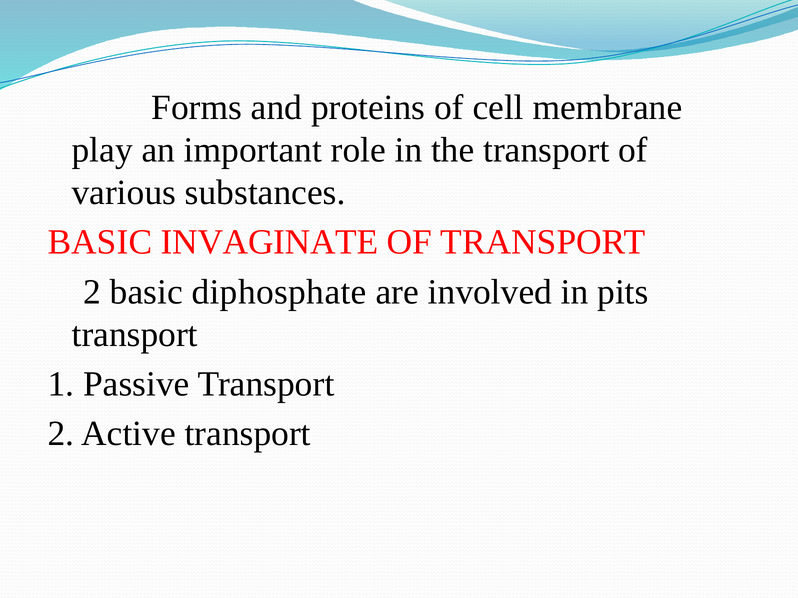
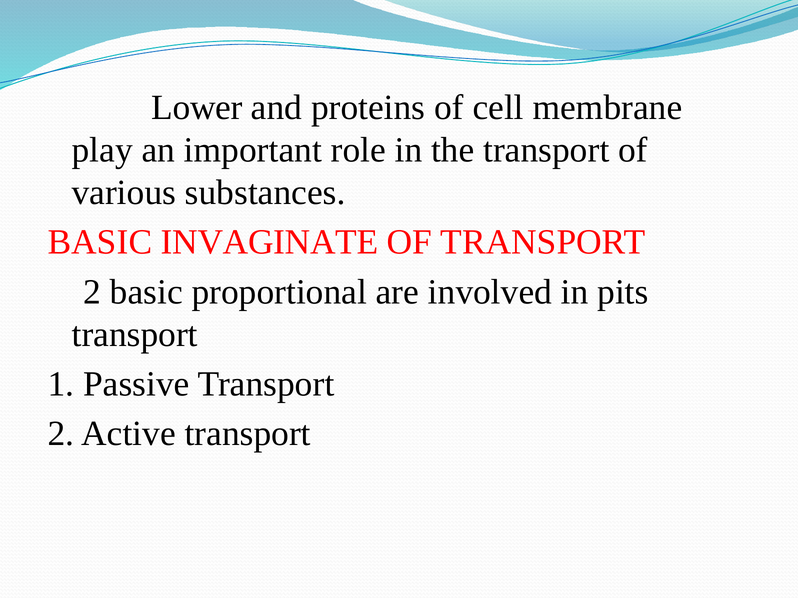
Forms: Forms -> Lower (197, 108)
diphosphate: diphosphate -> proportional (279, 292)
